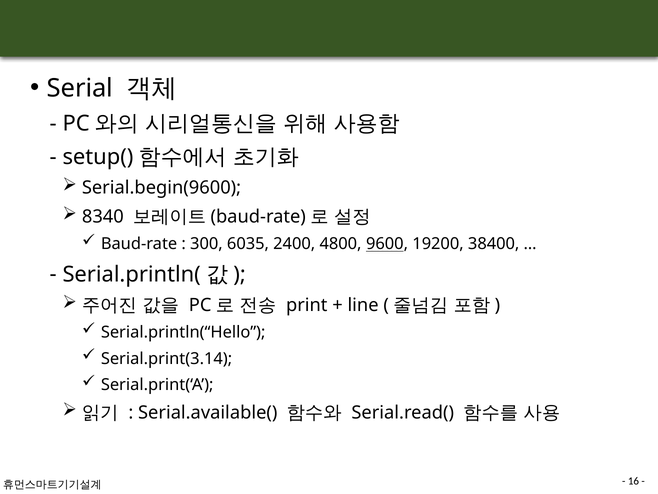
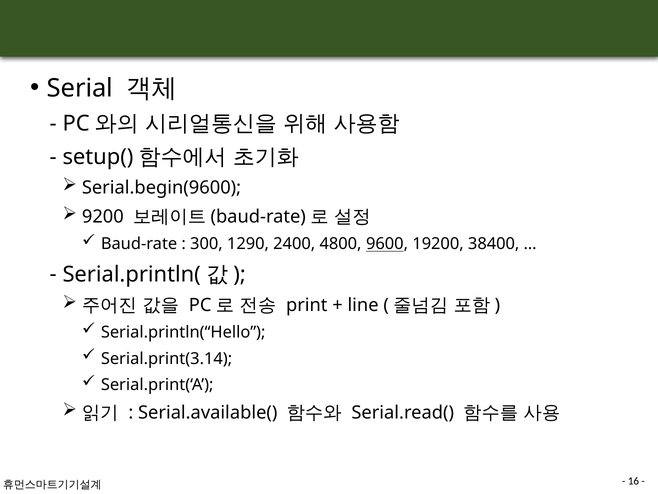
8340: 8340 -> 9200 (103, 216)
6035: 6035 -> 1290 (248, 244)
